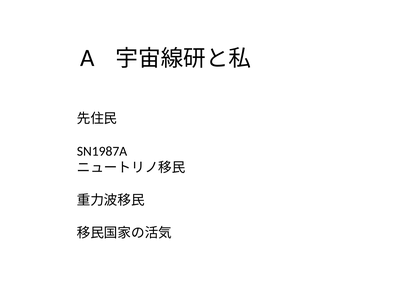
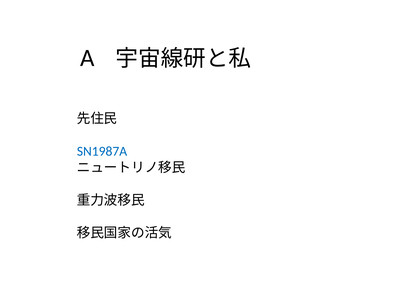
SN1987A colour: black -> blue (102, 151)
